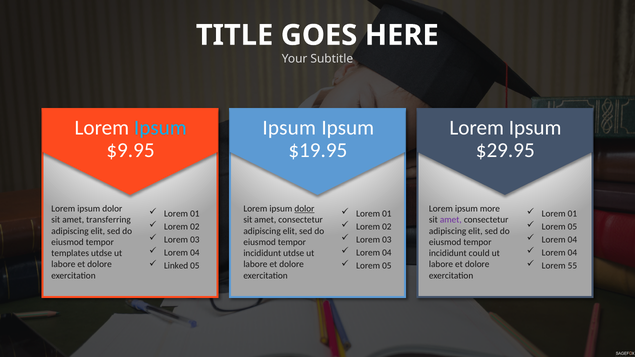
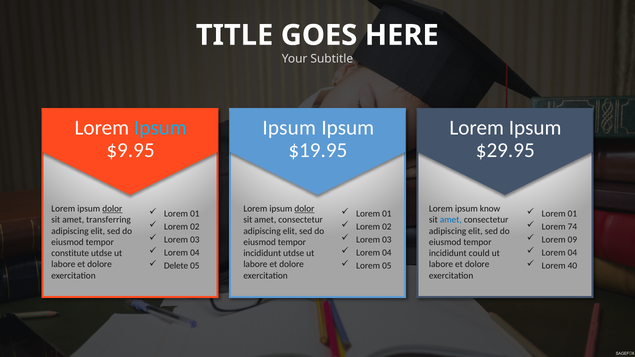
dolor underline: none -> present (112, 209)
more: more -> know (490, 209)
amet colour: purple -> blue (451, 220)
05: 05 -> 74 (572, 227)
04: 04 -> 09 (572, 240)
templates: templates -> constitute (70, 253)
Linked: Linked -> Delete (176, 266)
55: 55 -> 40 (572, 266)
